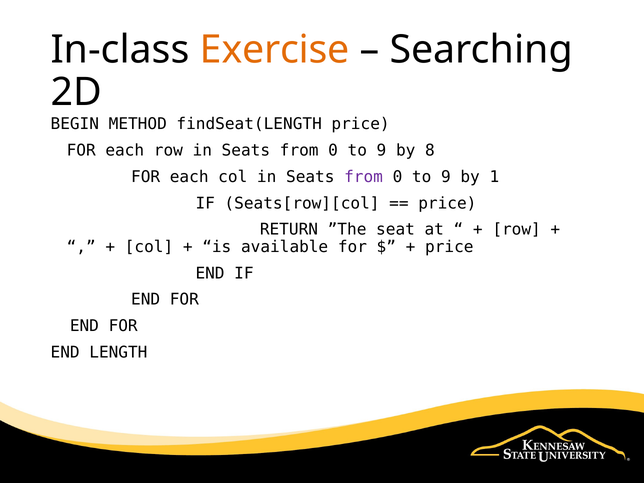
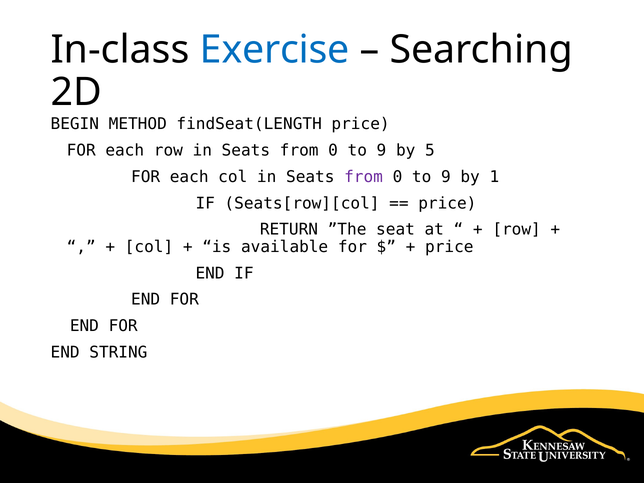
Exercise colour: orange -> blue (275, 50)
8: 8 -> 5 (430, 151)
LENGTH: LENGTH -> STRING (118, 352)
